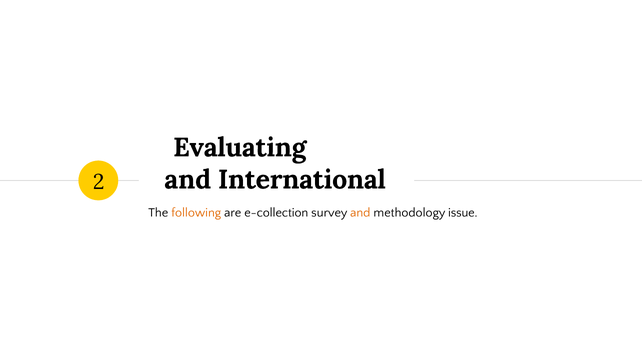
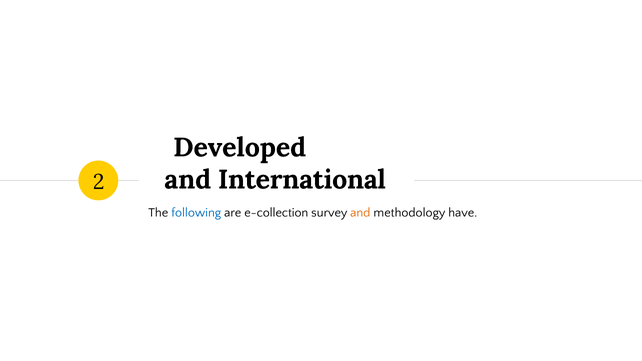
Evaluating: Evaluating -> Developed (240, 148)
following colour: orange -> blue (196, 212)
issue: issue -> have (463, 212)
